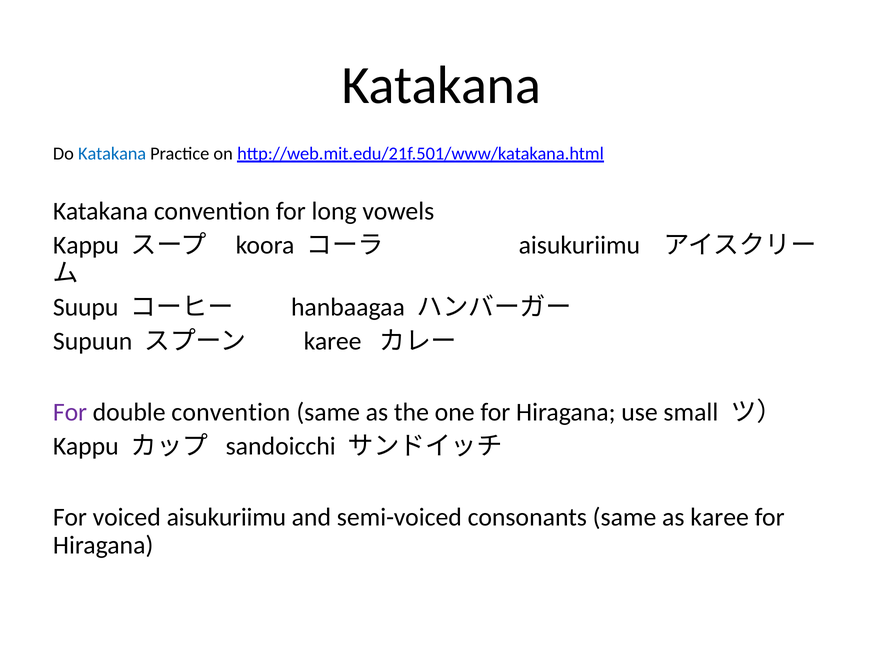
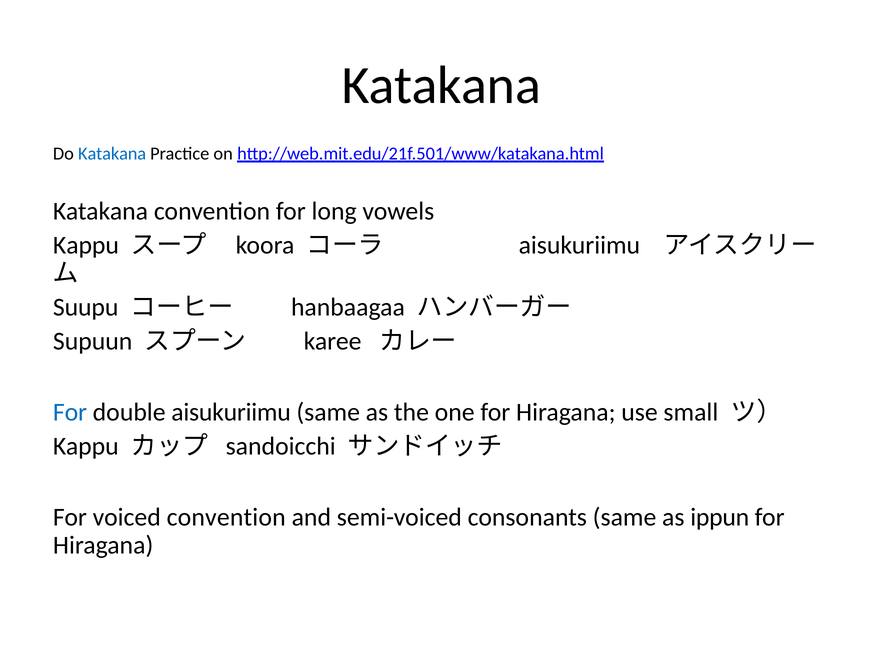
For colour: purple -> blue (70, 412)
double convention: convention -> aisukuriimu (231, 412)
voiced aisukuriimu: aisukuriimu -> convention (226, 517)
as karee: karee -> ippun (720, 517)
